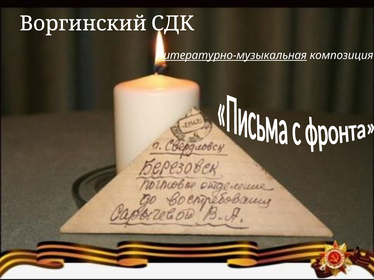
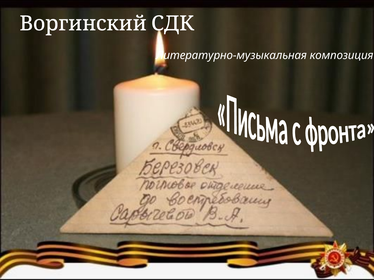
Литературно-музыкальная underline: present -> none (231, 55)
